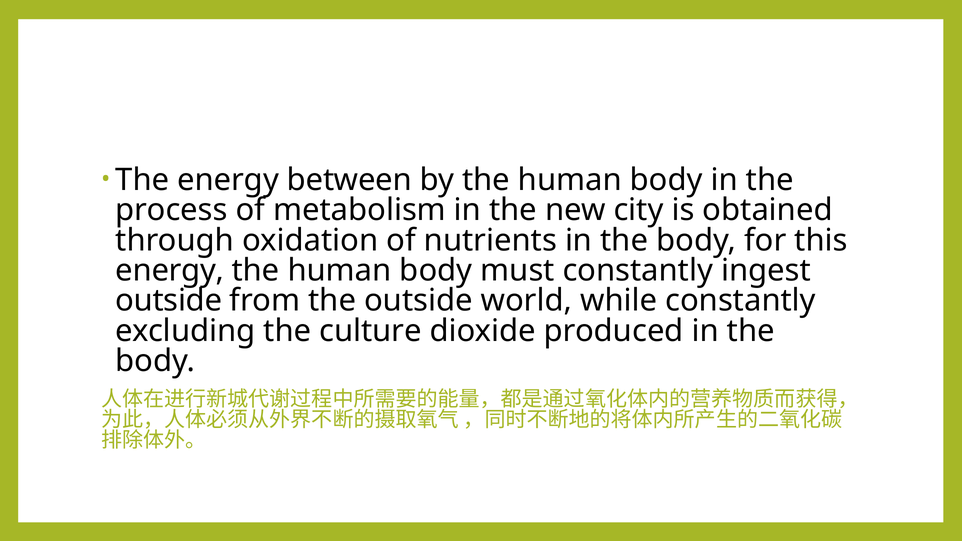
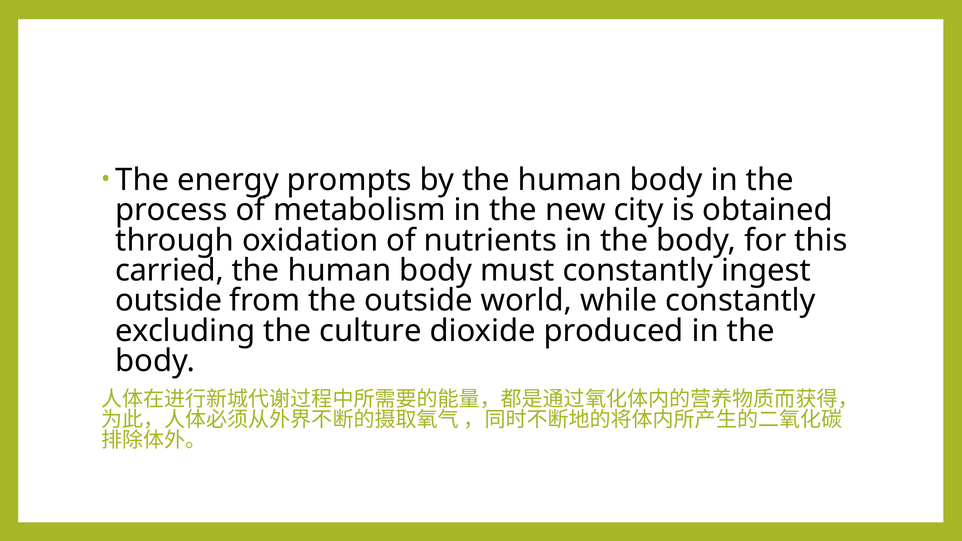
between: between -> prompts (349, 180)
energy: energy -> carried (170, 271)
